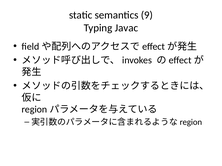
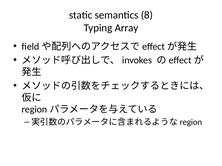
9: 9 -> 8 (147, 15)
Javac: Javac -> Array (126, 28)
